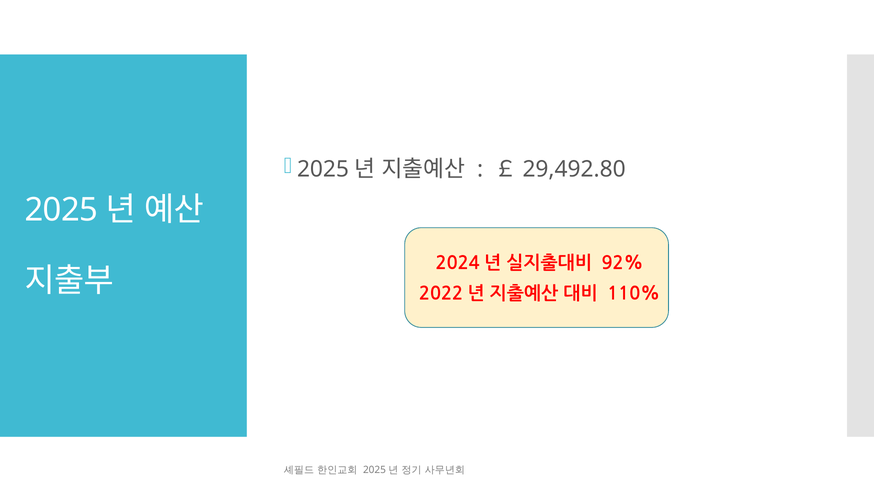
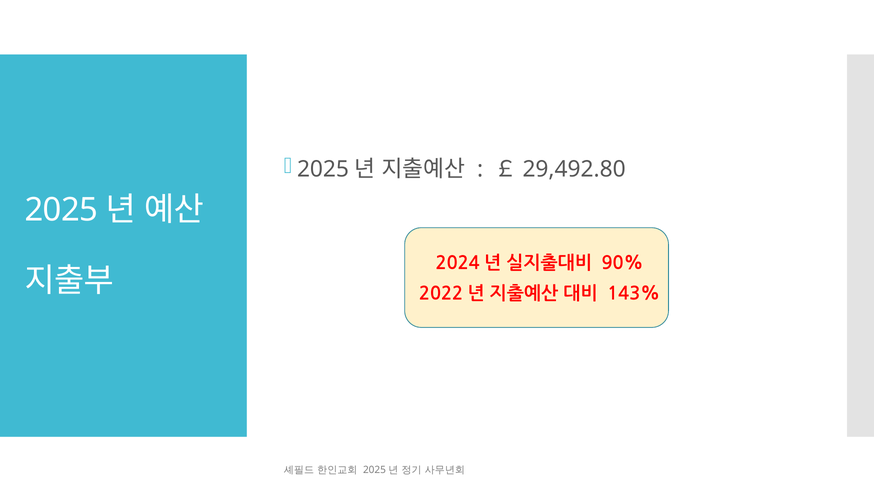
92%: 92% -> 90% (623, 263)
110%: 110% -> 143% (634, 294)
